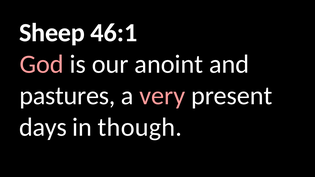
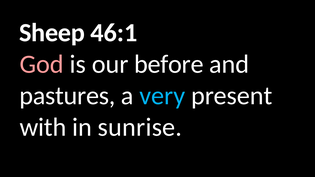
anoint: anoint -> before (169, 64)
very colour: pink -> light blue (162, 96)
days: days -> with (43, 127)
though: though -> sunrise (140, 127)
